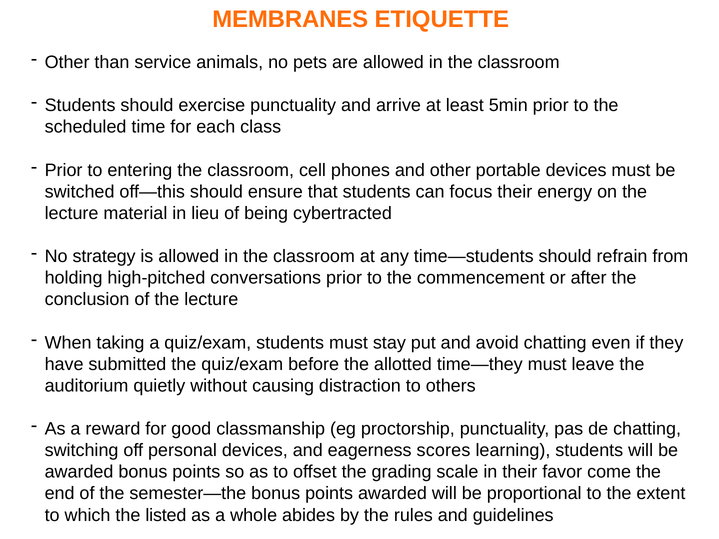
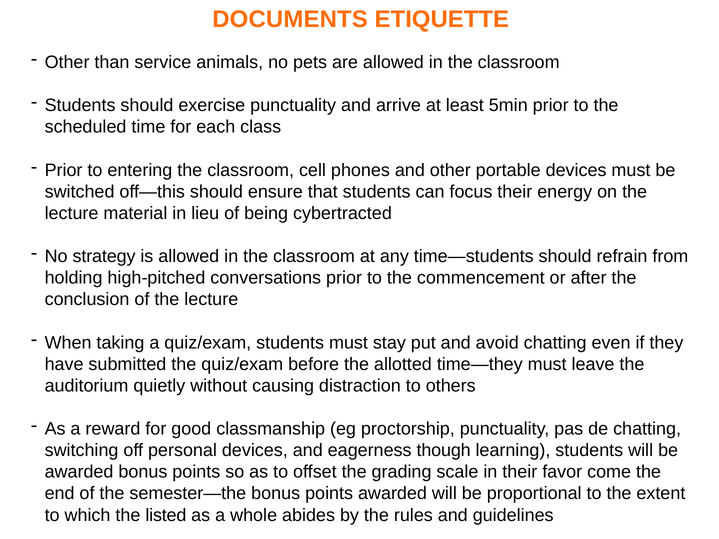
MEMBRANES: MEMBRANES -> DOCUMENTS (290, 20)
scores: scores -> though (444, 451)
